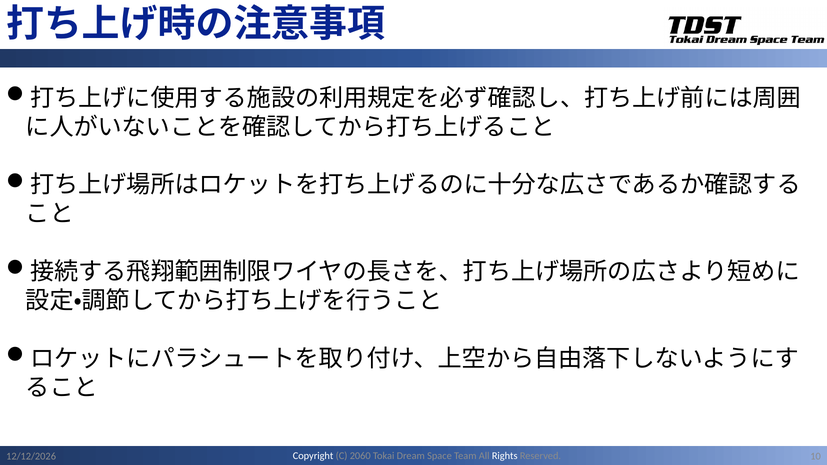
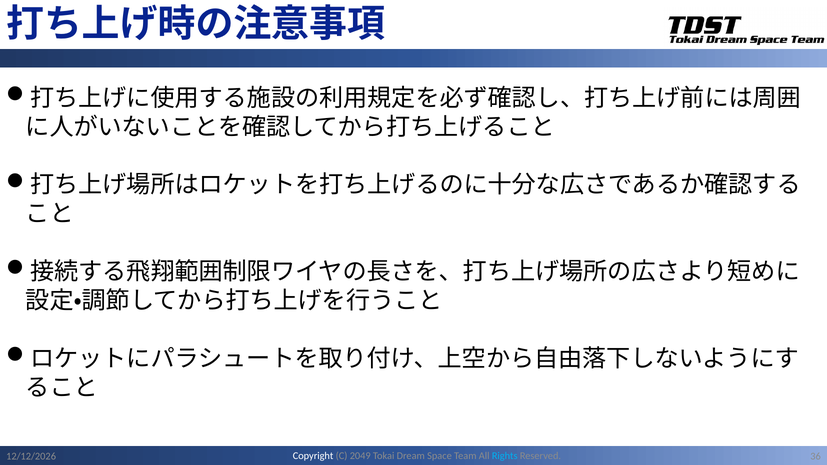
2060: 2060 -> 2049 (360, 456)
Rights colour: white -> light blue (505, 456)
10: 10 -> 36 (816, 456)
